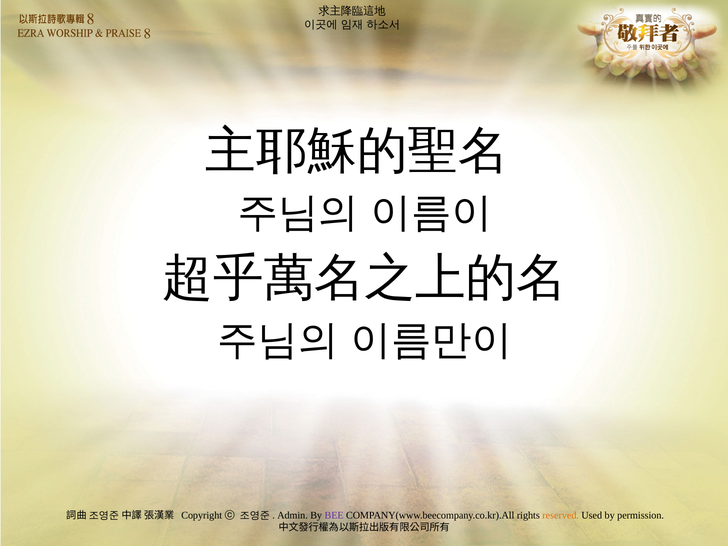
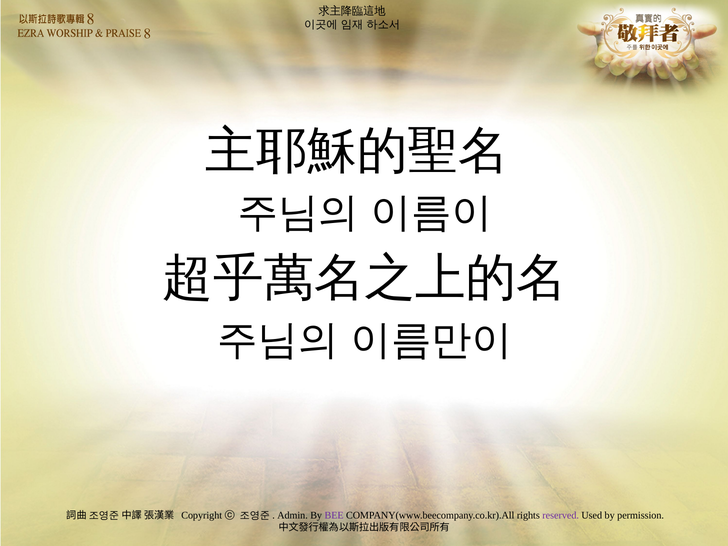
reserved colour: orange -> purple (561, 515)
